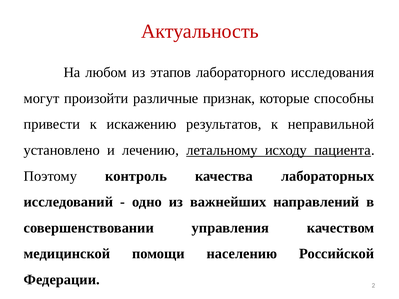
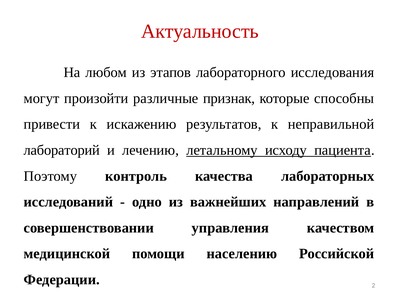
установлено: установлено -> лабораторий (62, 150)
